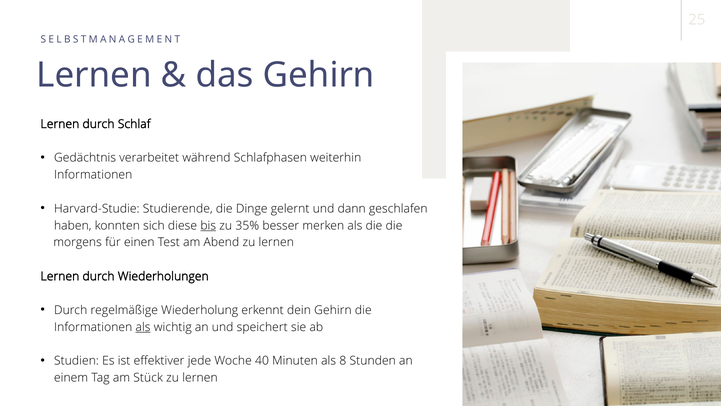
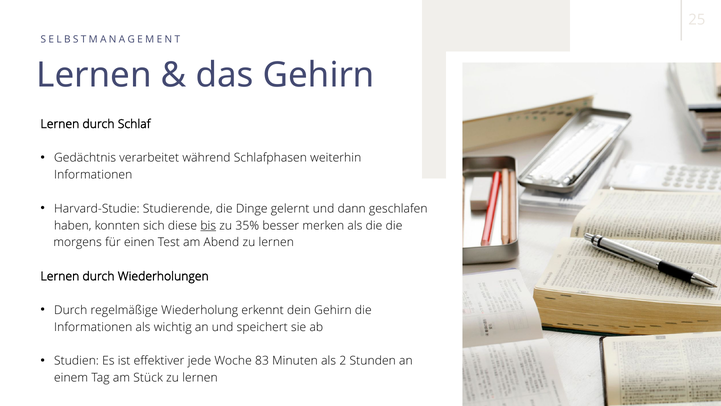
als underline: present -> none (143, 327)
40: 40 -> 83 (262, 361)
8: 8 -> 2 (343, 361)
